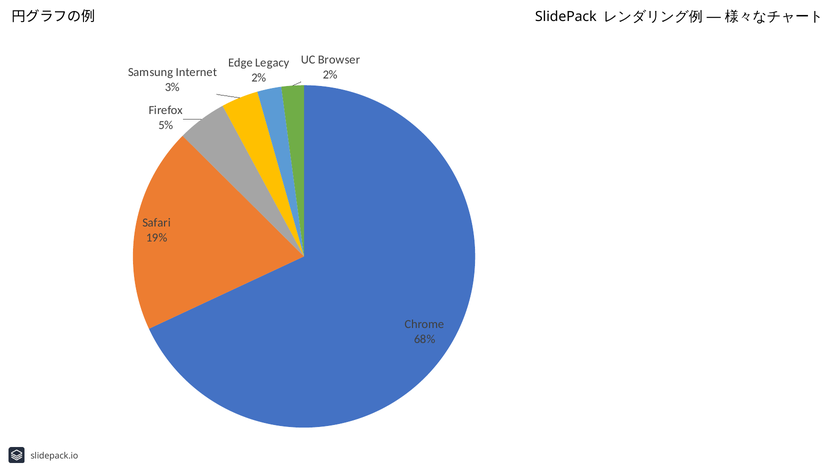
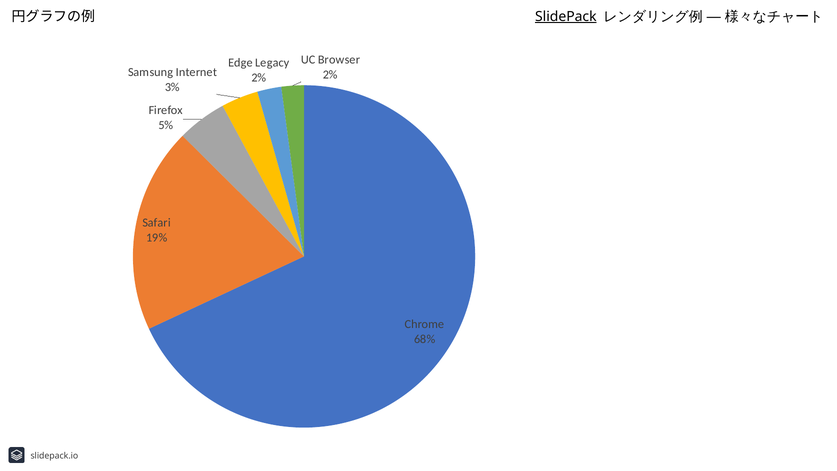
SlidePack underline: none -> present (566, 17)
